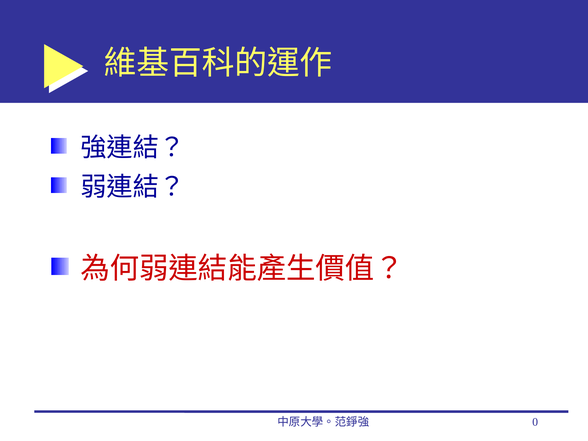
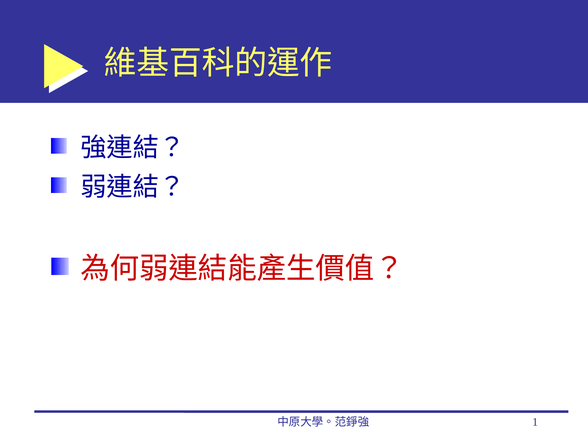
0: 0 -> 1 (535, 422)
